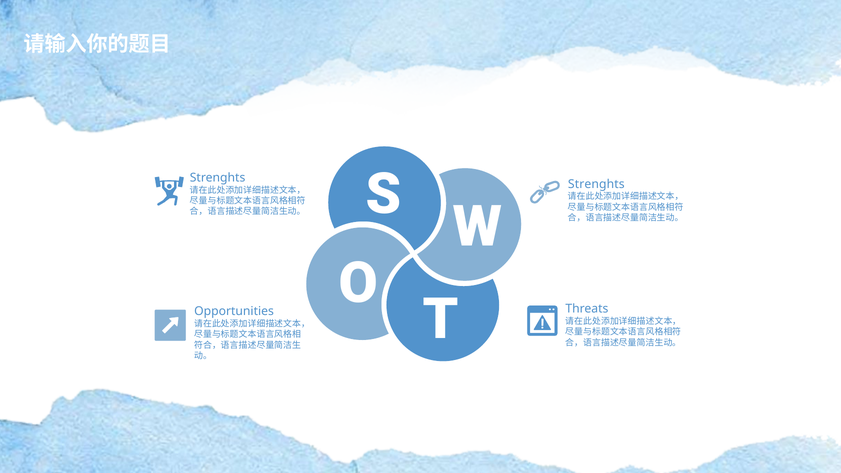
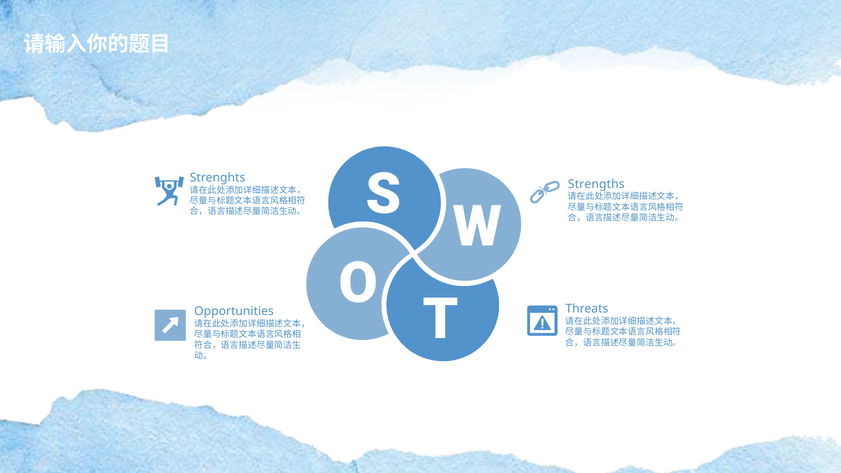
Strenghts: Strenghts -> Strengths (596, 184)
